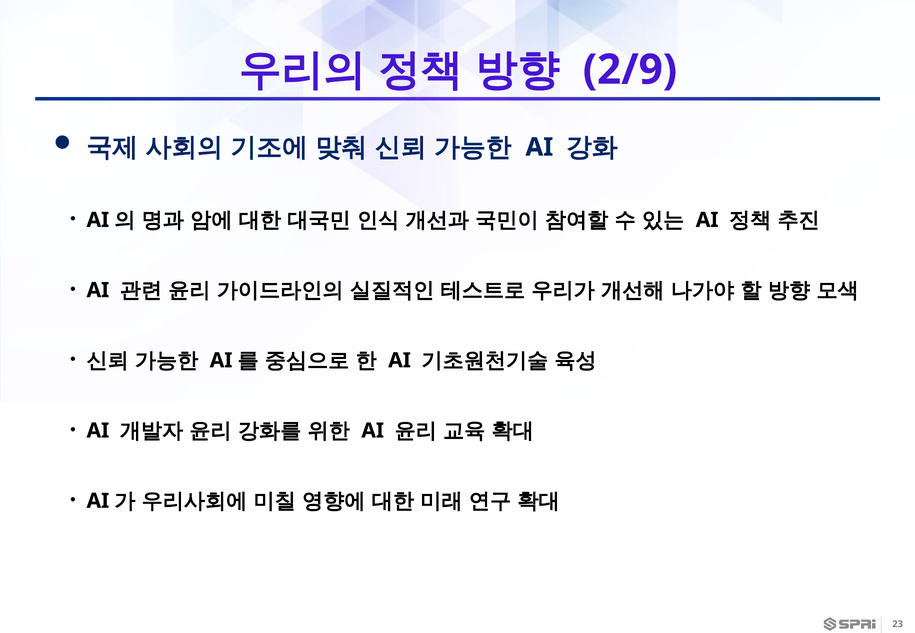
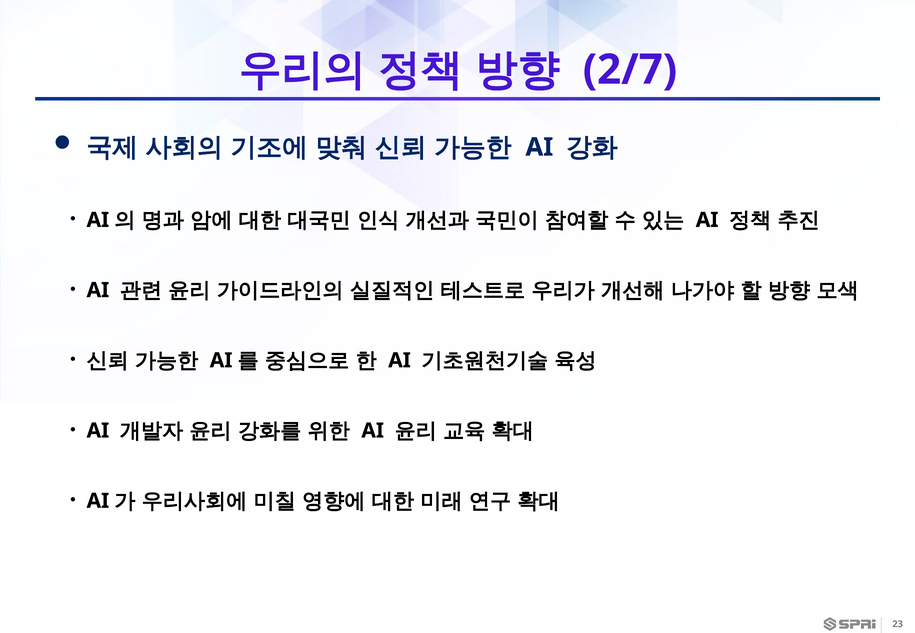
2/9: 2/9 -> 2/7 (630, 70)
